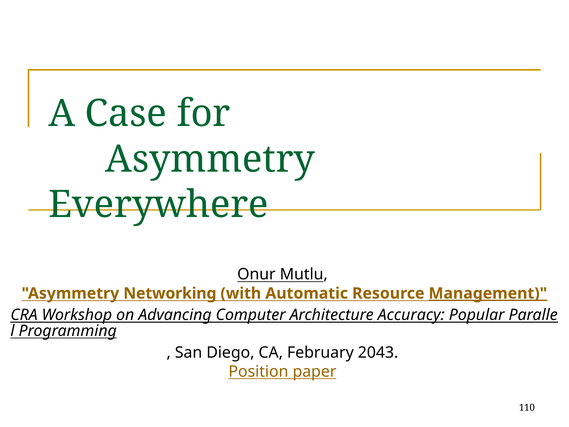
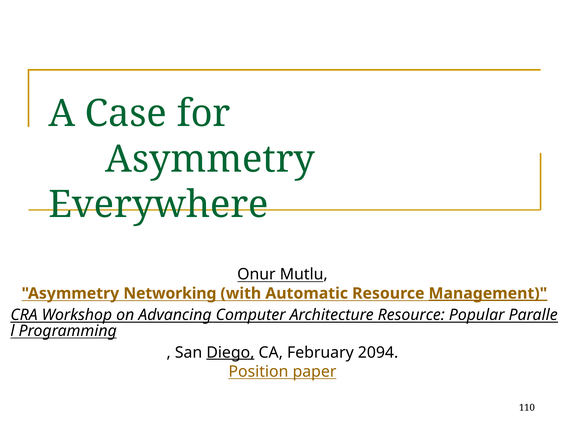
Architecture Accuracy: Accuracy -> Resource (411, 315)
Diego underline: none -> present (230, 352)
2043: 2043 -> 2094 (378, 352)
